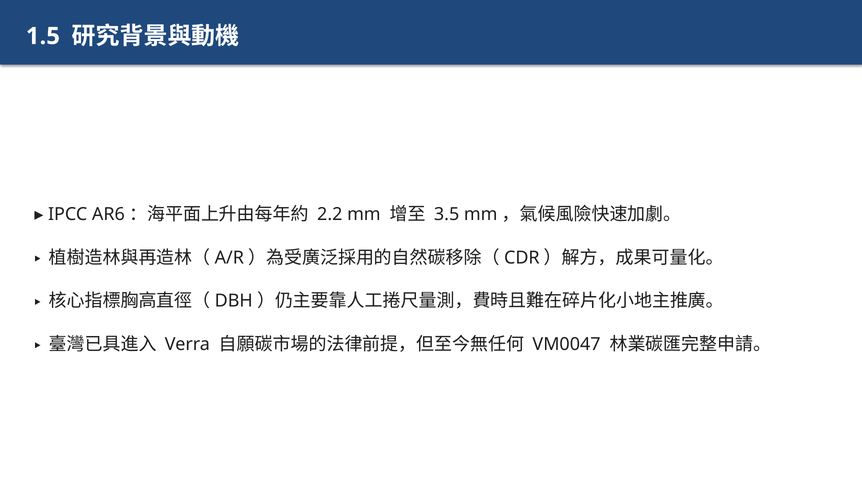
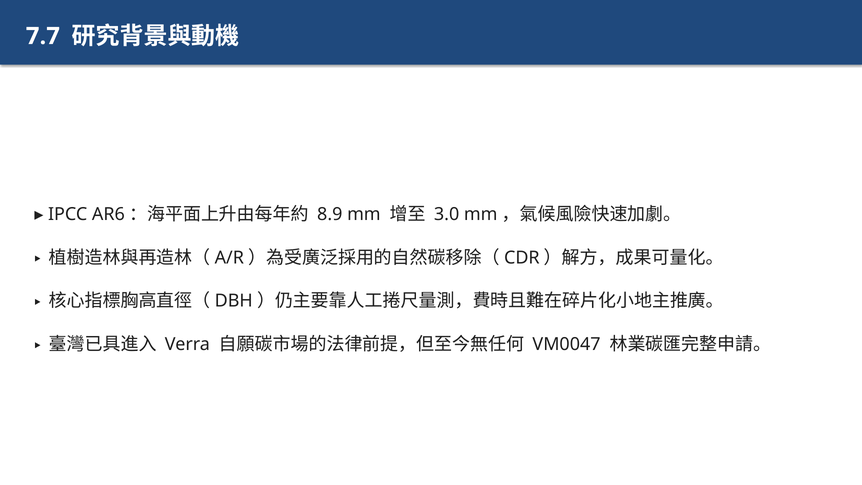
1.5: 1.5 -> 7.7 (43, 36)
2.2: 2.2 -> 8.9 (330, 214)
3.5: 3.5 -> 3.0 (447, 214)
